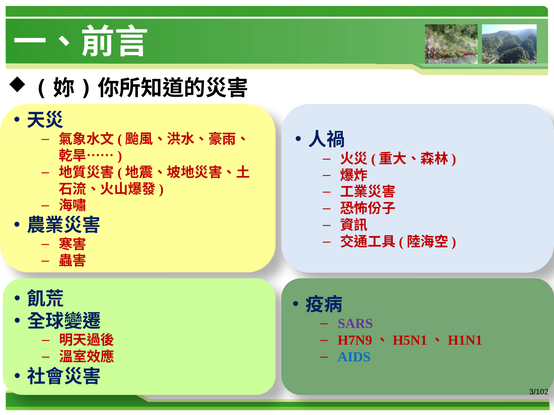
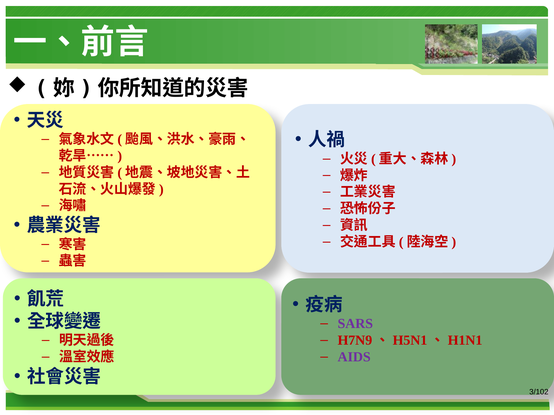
AIDS colour: blue -> purple (354, 357)
